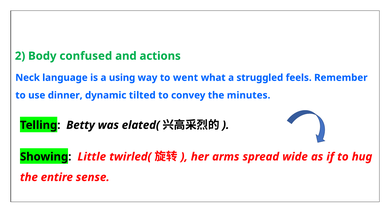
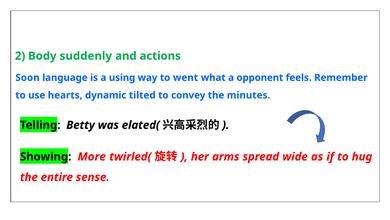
confused: confused -> suddenly (86, 56)
Neck: Neck -> Soon (27, 77)
struggled: struggled -> opponent (260, 77)
dinner: dinner -> hearts (65, 95)
Little: Little -> More (92, 156)
